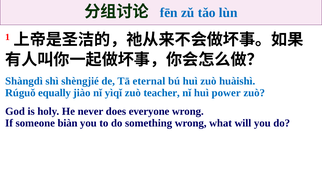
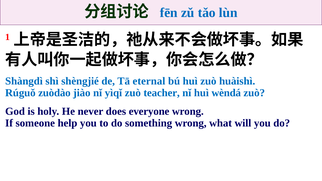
equally: equally -> zuòdào (54, 93)
power: power -> wèndá (226, 93)
biàn: biàn -> help (67, 123)
